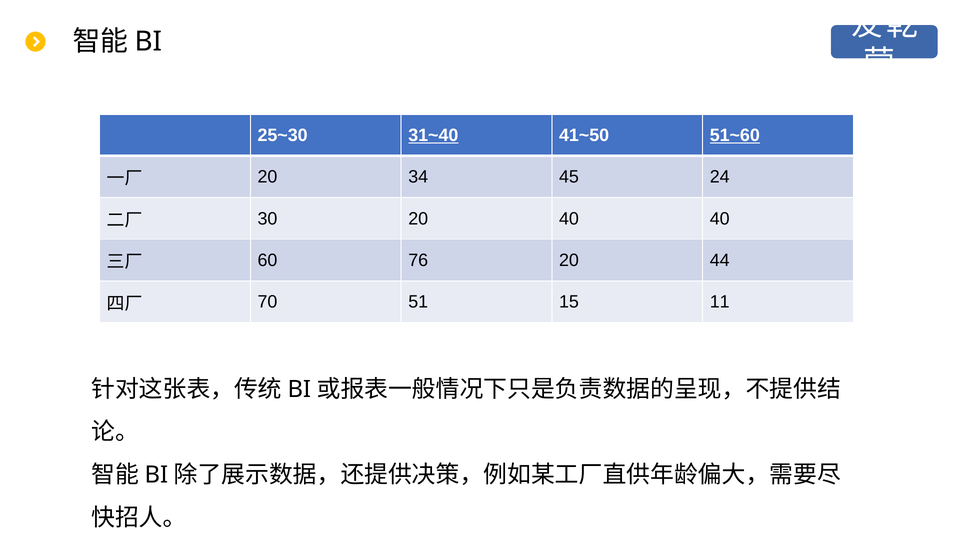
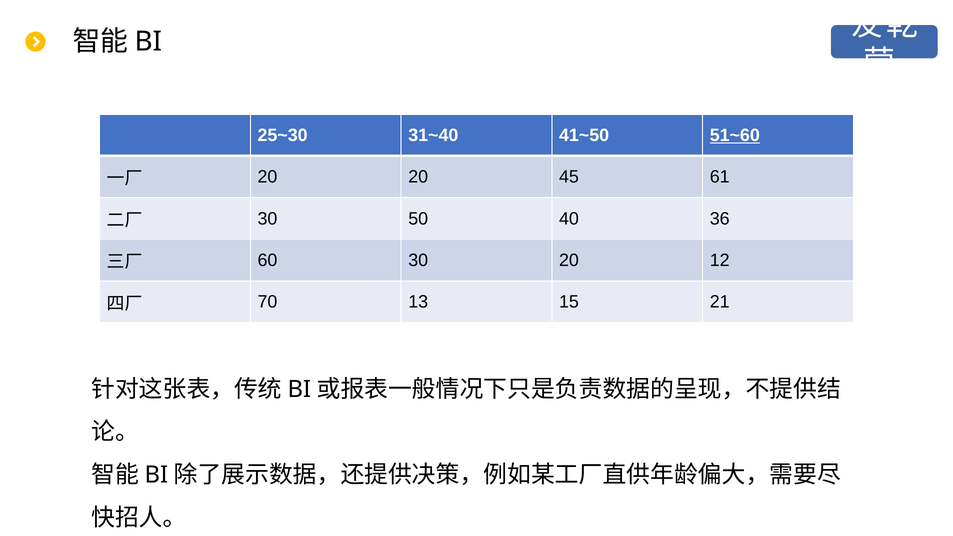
31~40 underline: present -> none (433, 135)
20 34: 34 -> 20 (418, 177)
24: 24 -> 61 (720, 177)
30 20: 20 -> 50 (418, 219)
40 40: 40 -> 36 (720, 219)
60 76: 76 -> 30 (418, 260)
44: 44 -> 12 (720, 260)
51: 51 -> 13 (418, 302)
11: 11 -> 21 (720, 302)
